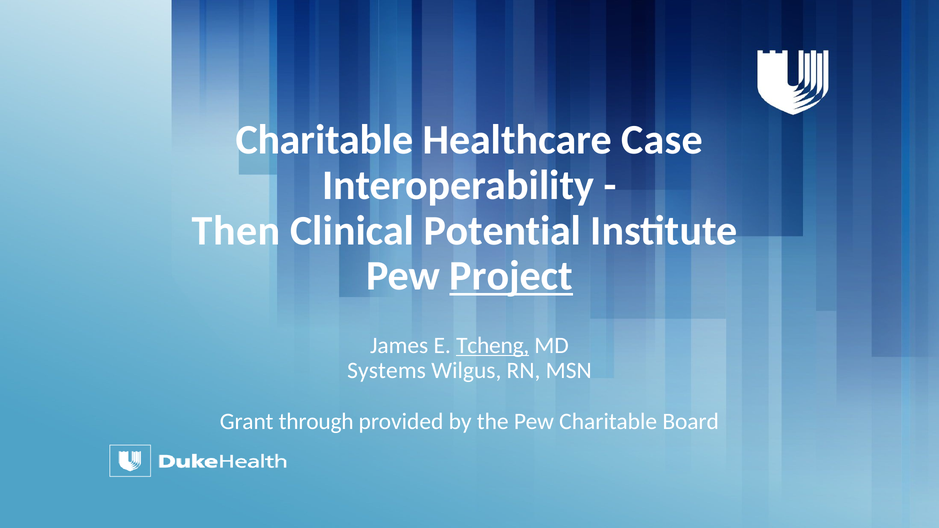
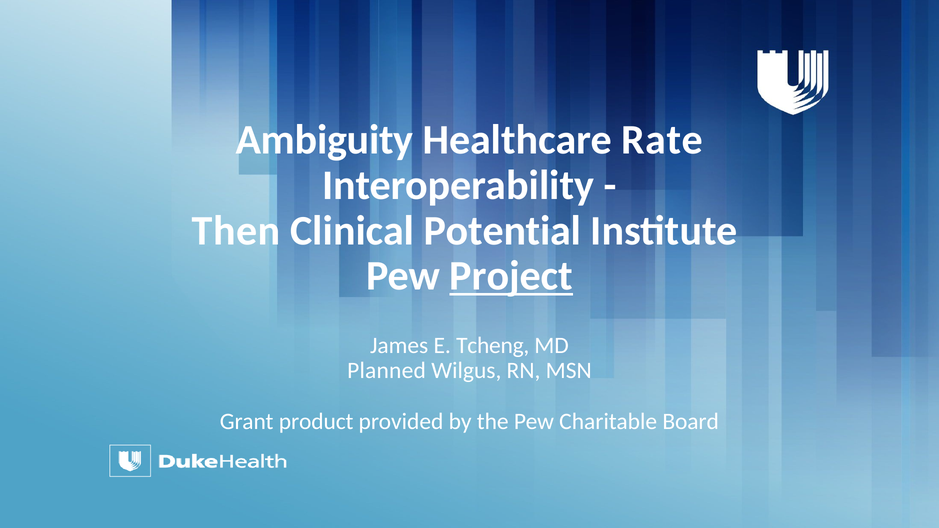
Charitable: Charitable -> Ambiguity (324, 140)
Case: Case -> Rate (662, 140)
Tcheng underline: present -> none (493, 346)
Systems: Systems -> Planned (387, 371)
through: through -> product (316, 422)
